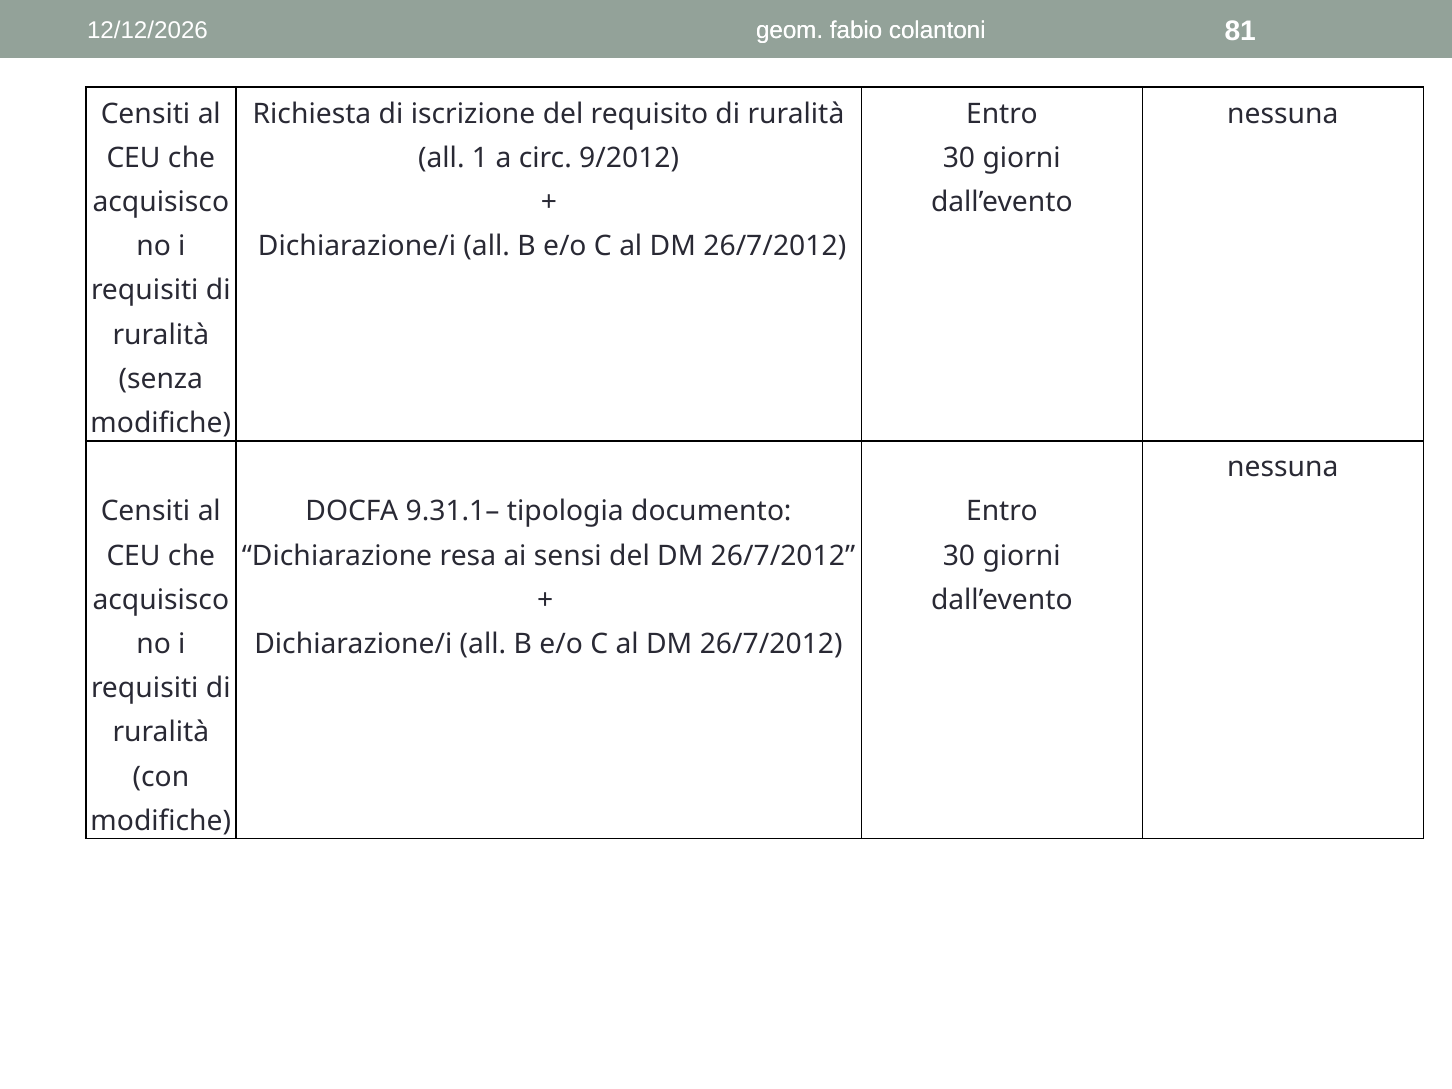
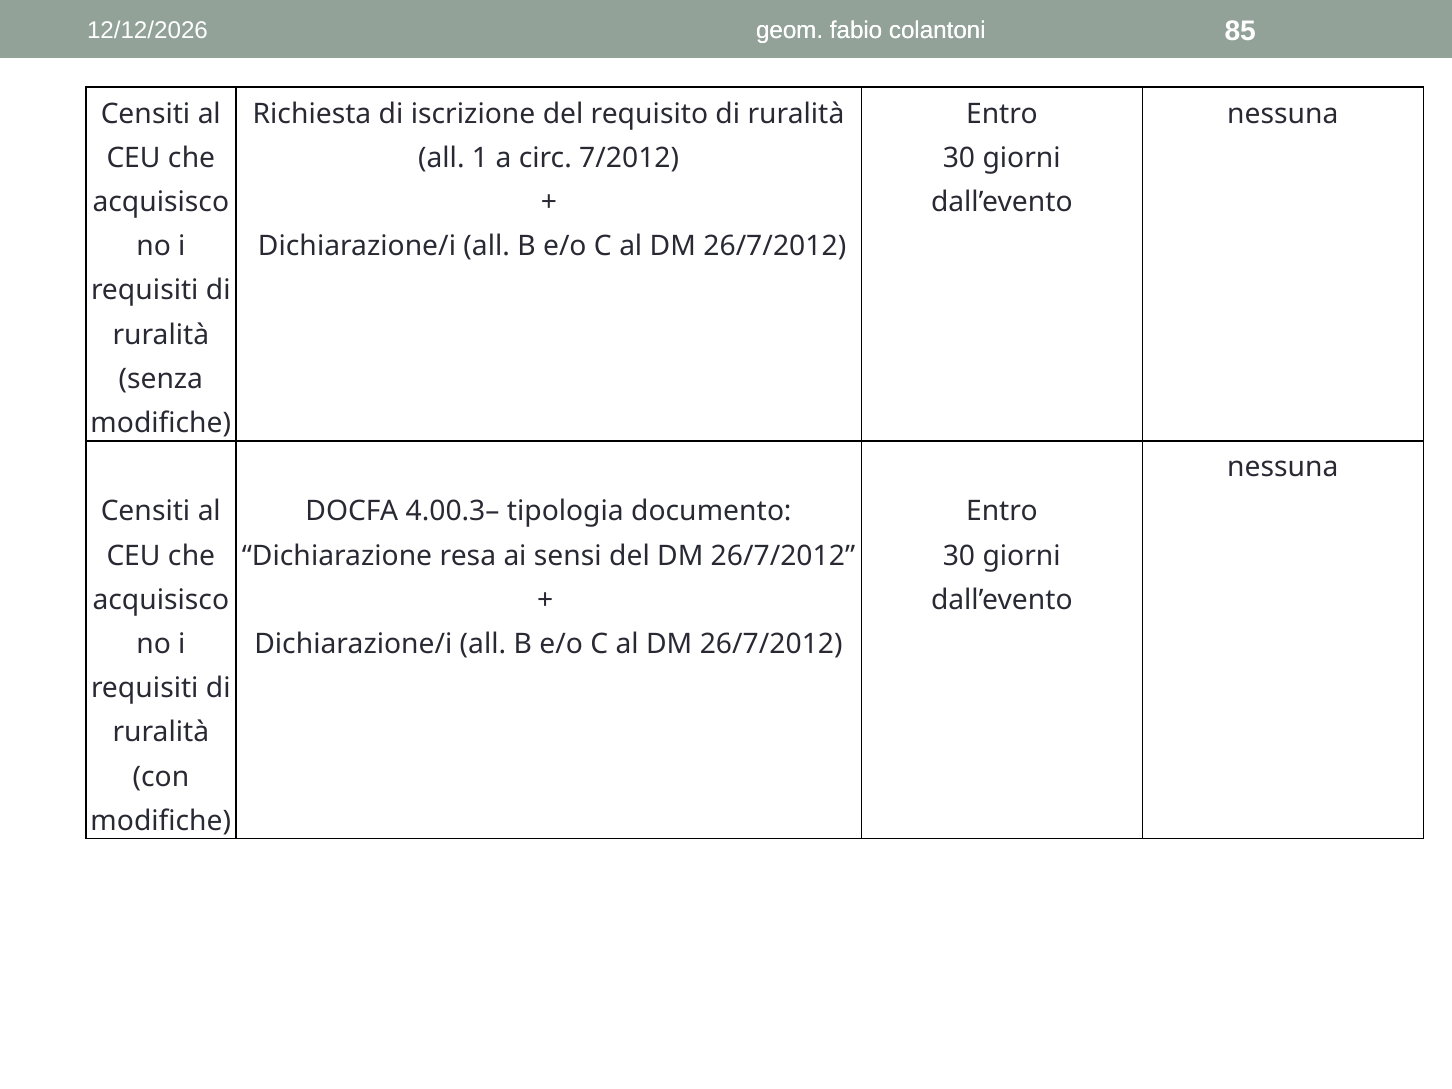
81: 81 -> 85 (1240, 31)
9/2012: 9/2012 -> 7/2012 (629, 158)
9.31.1–: 9.31.1– -> 4.00.3– (453, 512)
